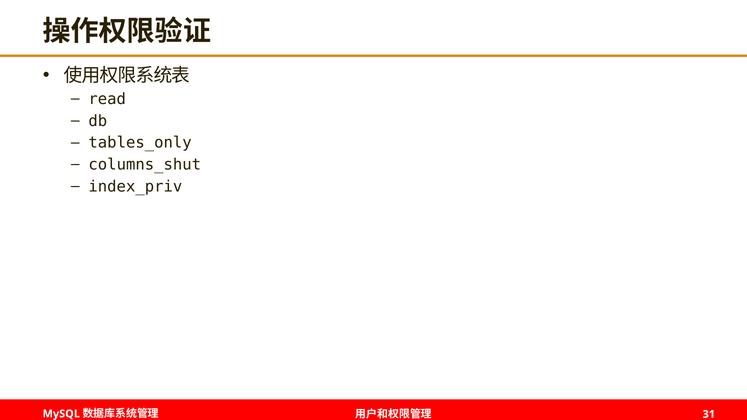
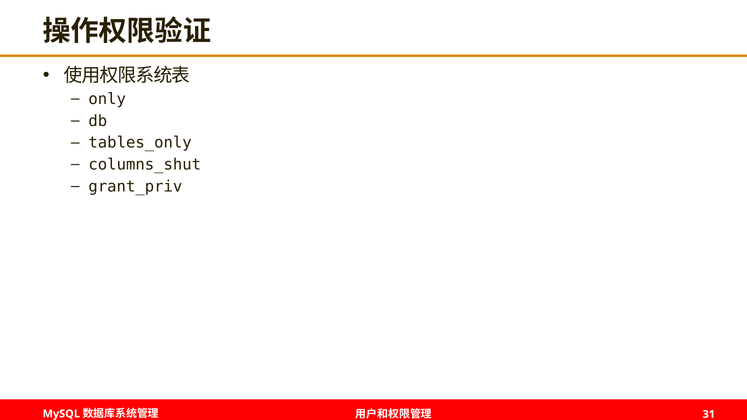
read: read -> only (107, 99)
index_priv: index_priv -> grant_priv (135, 186)
